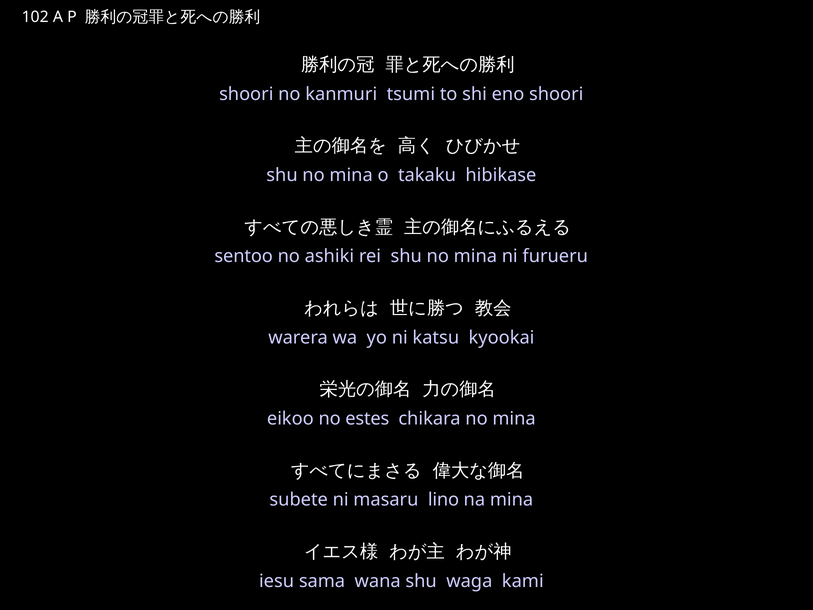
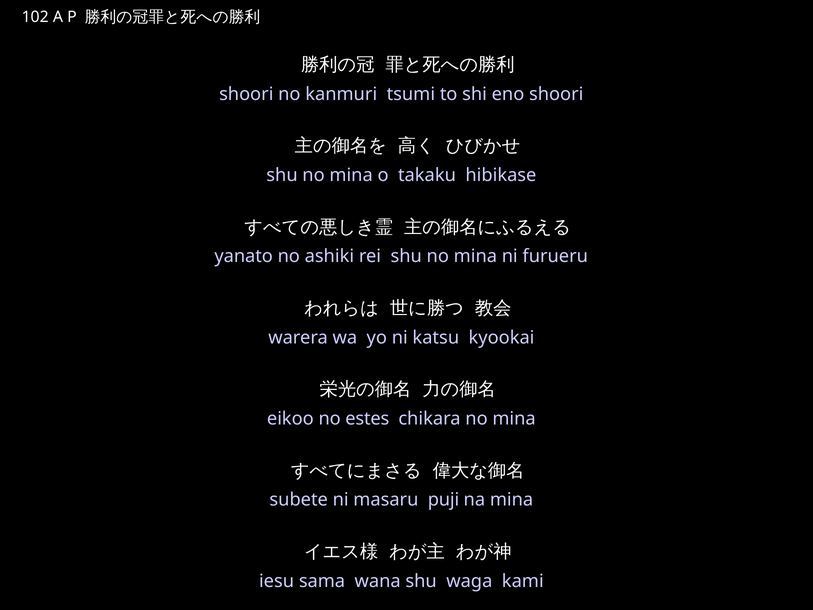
sentoo: sentoo -> yanato (244, 256)
lino: lino -> puji (444, 500)
